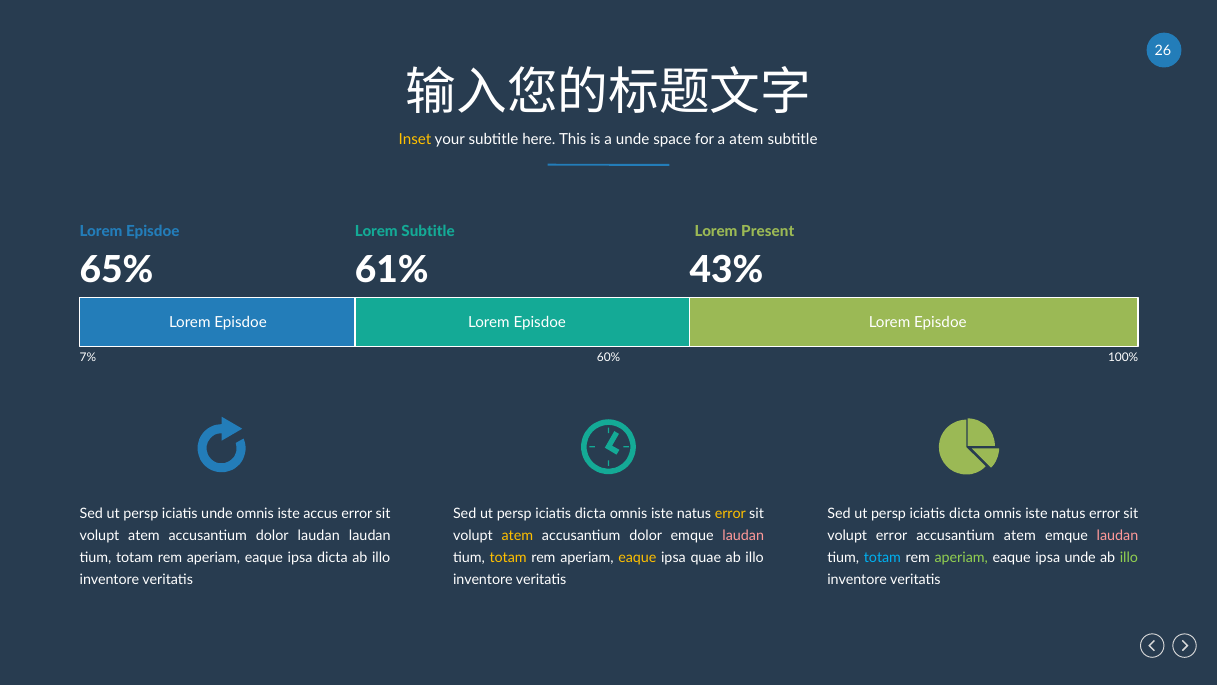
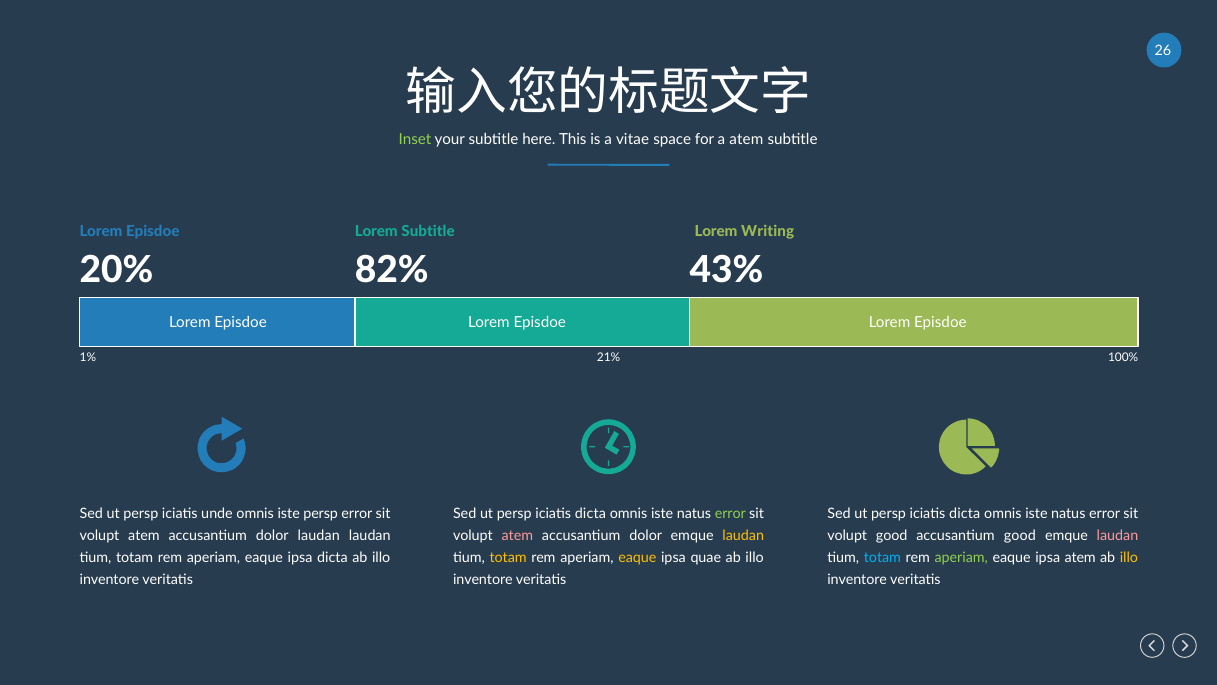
Inset colour: yellow -> light green (415, 139)
a unde: unde -> vitae (633, 139)
Present: Present -> Writing (768, 231)
65%: 65% -> 20% (117, 270)
61%: 61% -> 82% (392, 270)
7%: 7% -> 1% (88, 357)
60%: 60% -> 21% (609, 357)
iste accus: accus -> persp (321, 514)
error colour: yellow -> light green (730, 514)
atem colour: yellow -> pink (517, 536)
laudan colour: pink -> yellow (743, 536)
volupt error: error -> good (892, 536)
accusantium atem: atem -> good (1020, 536)
ipsa unde: unde -> atem (1080, 558)
illo colour: light green -> yellow (1129, 558)
